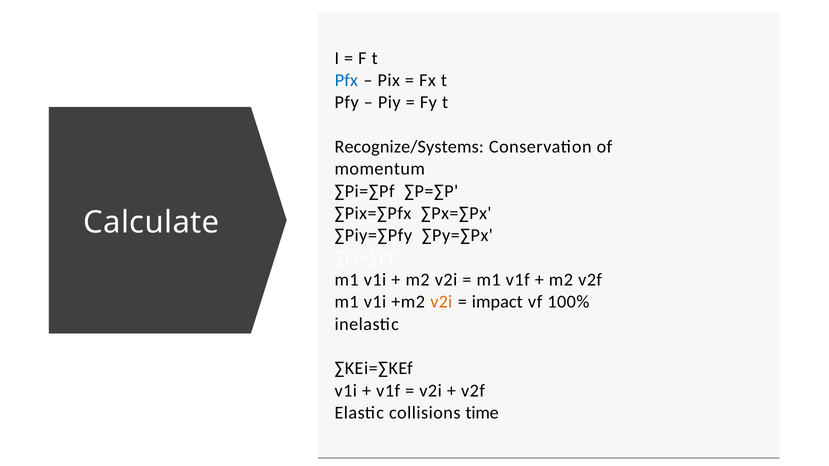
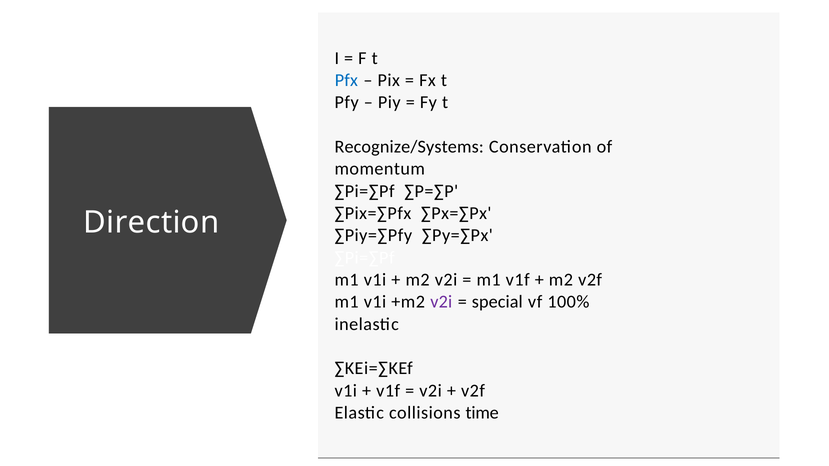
Calculate: Calculate -> Direction (151, 222)
v2i colour: orange -> purple (441, 302)
impact: impact -> special (497, 302)
